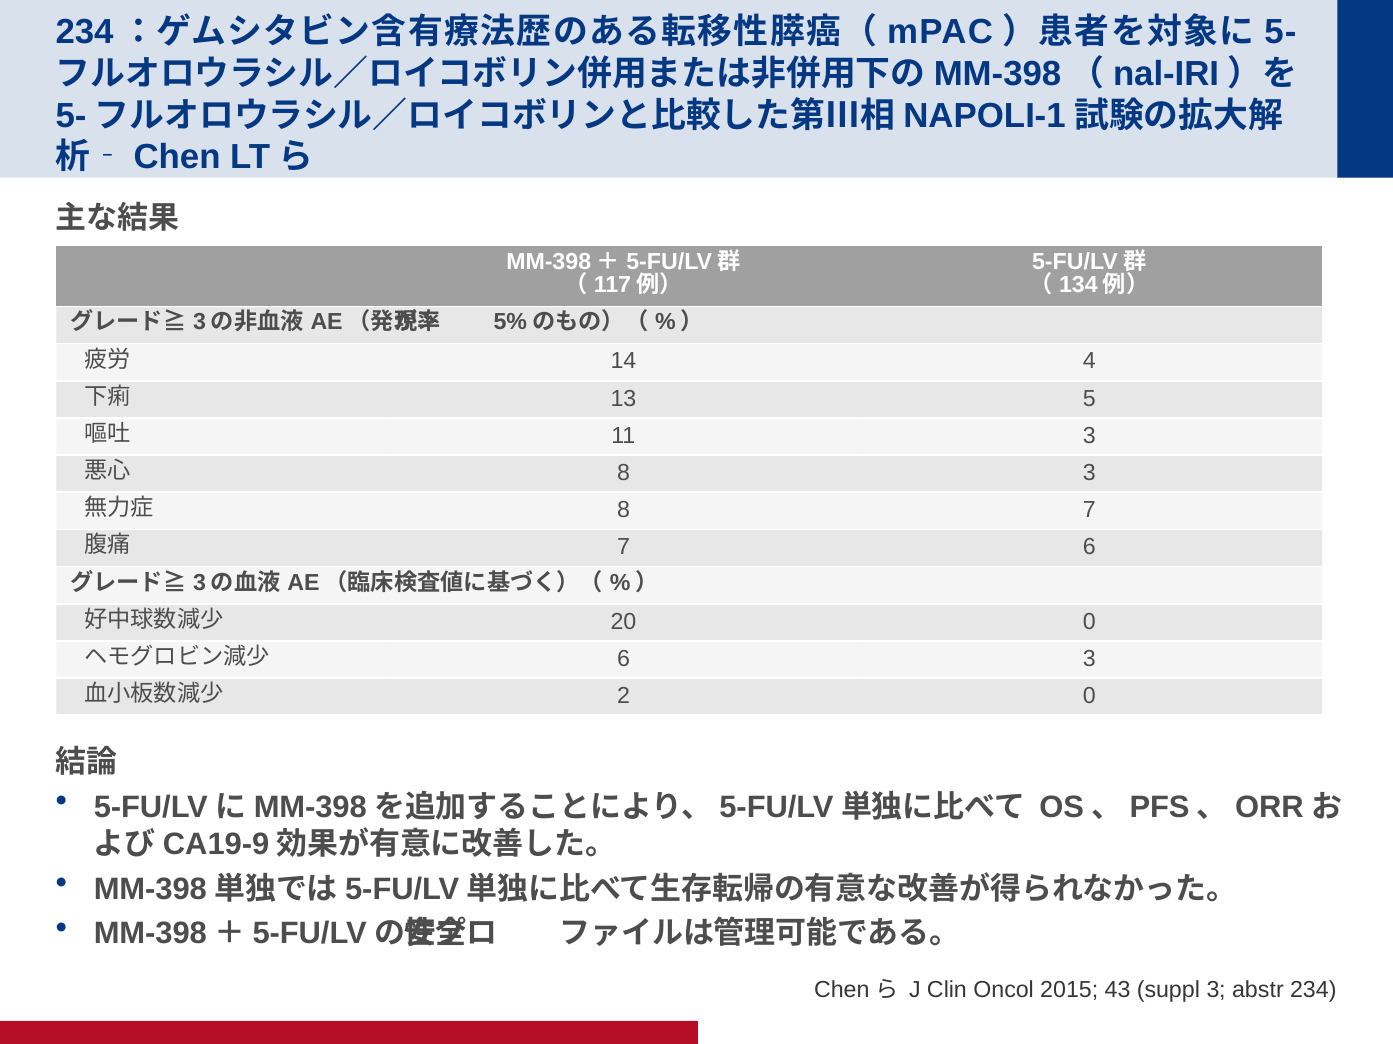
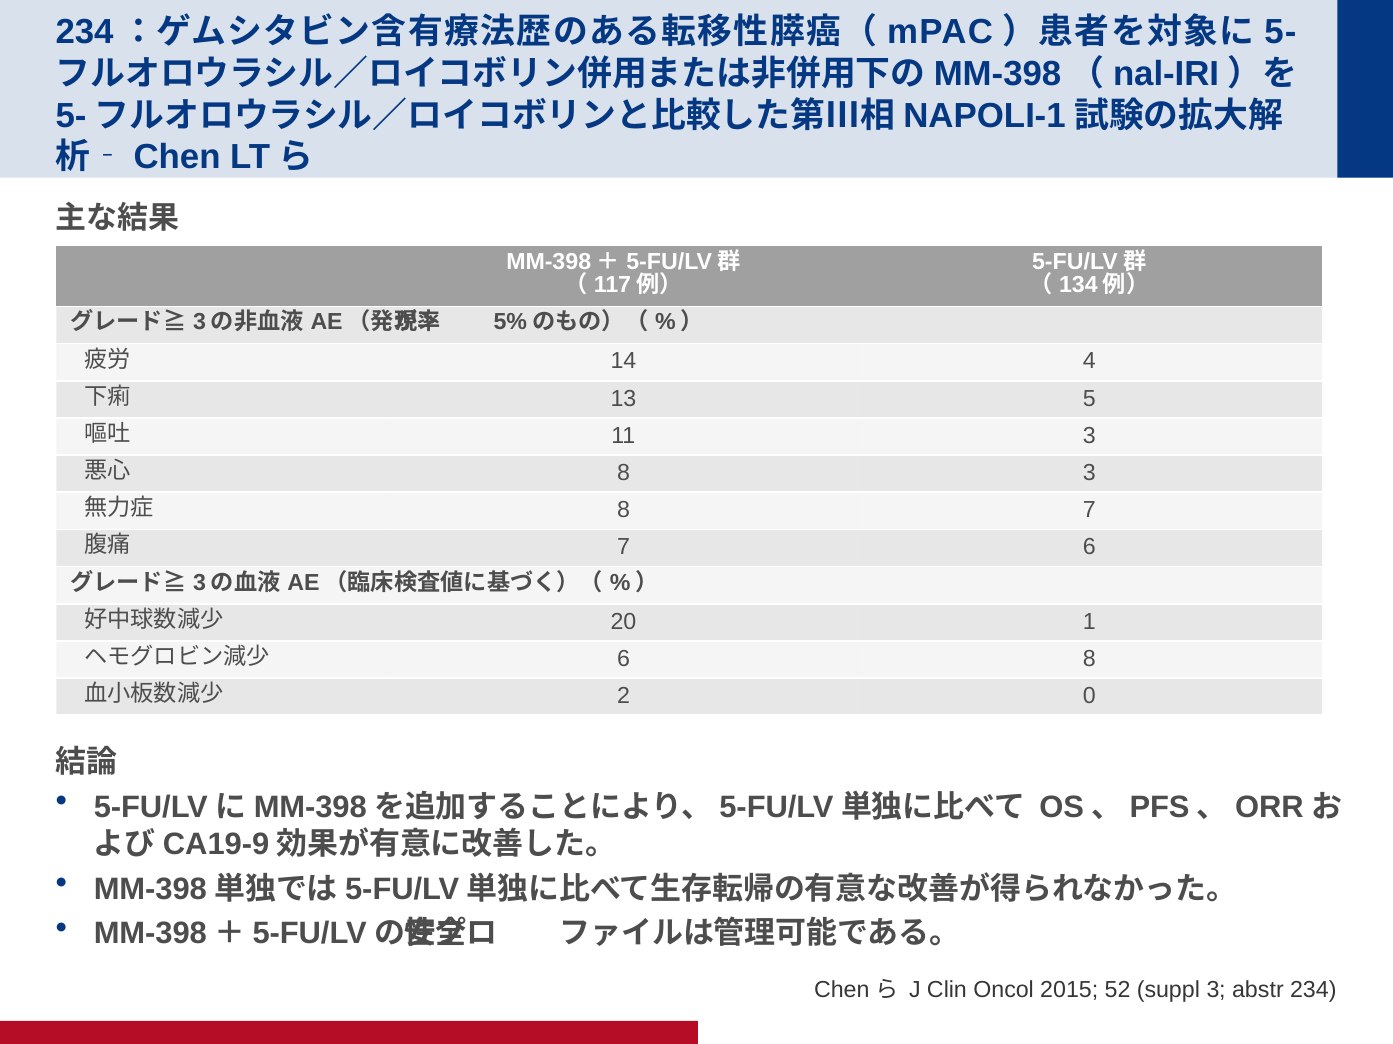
20 0: 0 -> 1 (1089, 622)
6 3: 3 -> 8 (1089, 659)
43: 43 -> 52 (1118, 991)
